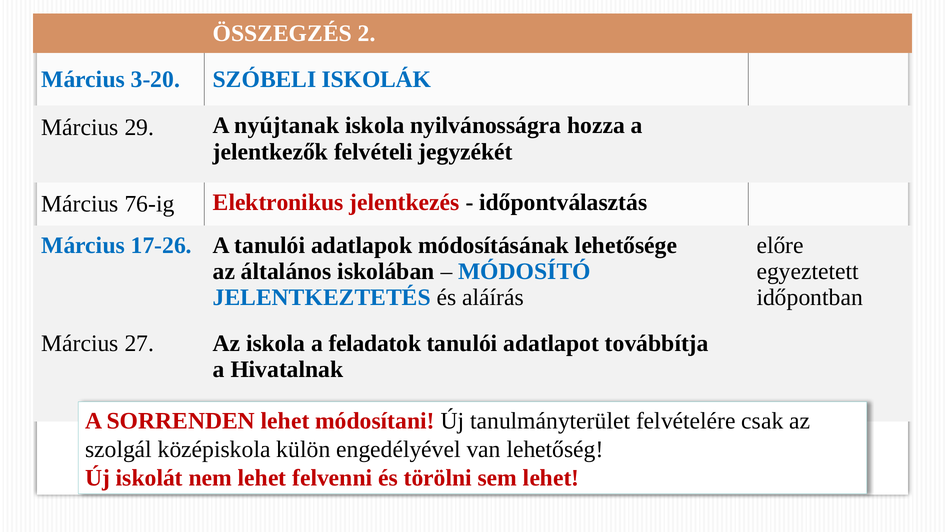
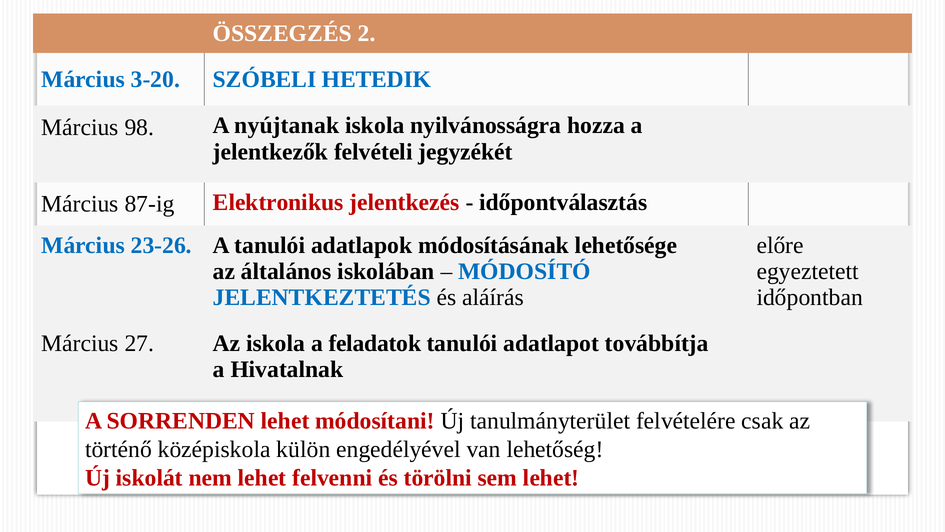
ISKOLÁK: ISKOLÁK -> HETEDIK (376, 79)
29: 29 -> 98 (139, 127)
76-ig: 76-ig -> 87-ig (150, 204)
17-26: 17-26 -> 23-26 (161, 245)
szolgál: szolgál -> történő (118, 449)
